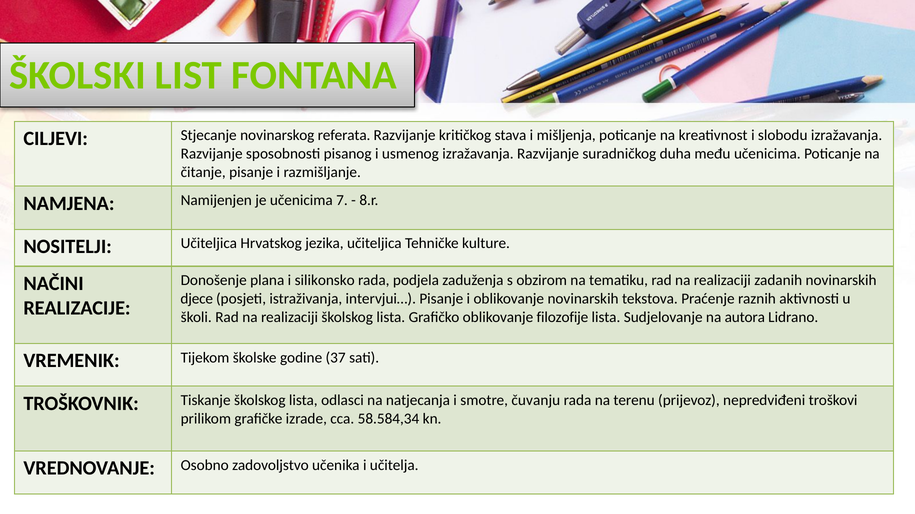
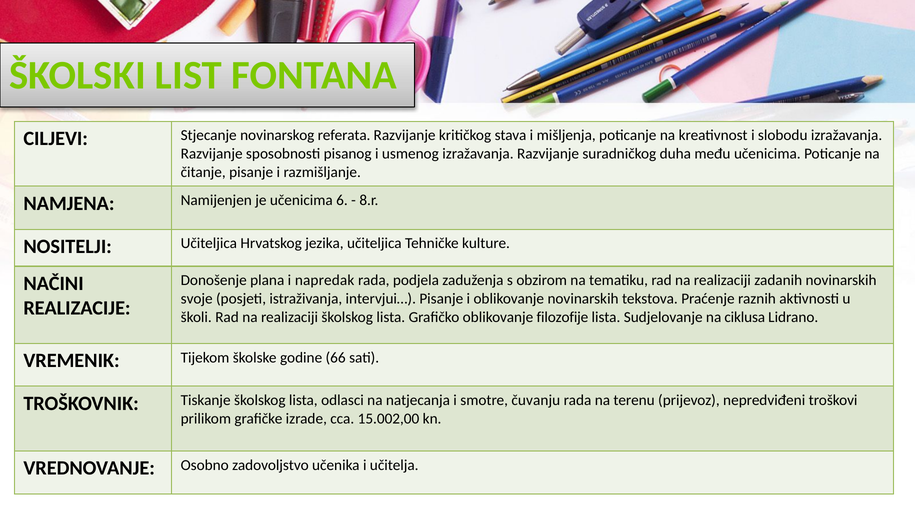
7: 7 -> 6 (342, 200)
silikonsko: silikonsko -> napredak (325, 281)
djece: djece -> svoje (197, 299)
autora: autora -> ciklusa (745, 318)
37: 37 -> 66 (336, 358)
58.584,34: 58.584,34 -> 15.002,00 (388, 419)
